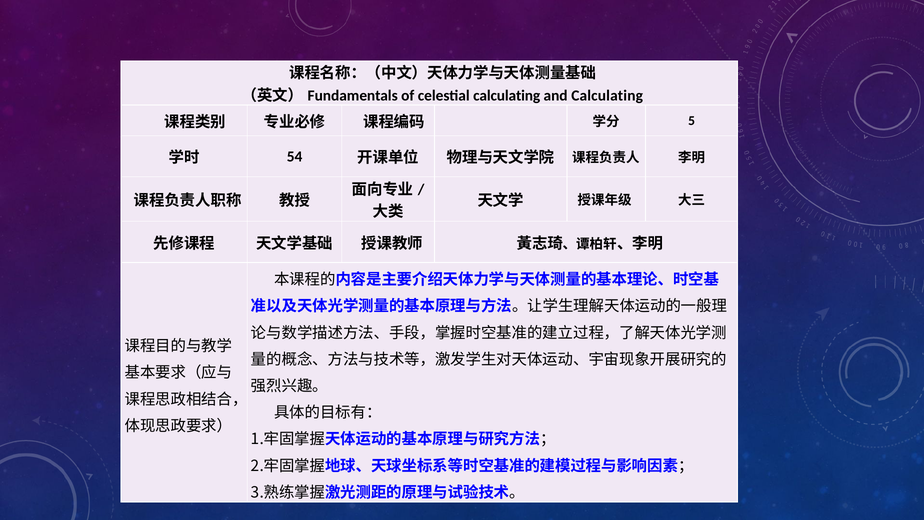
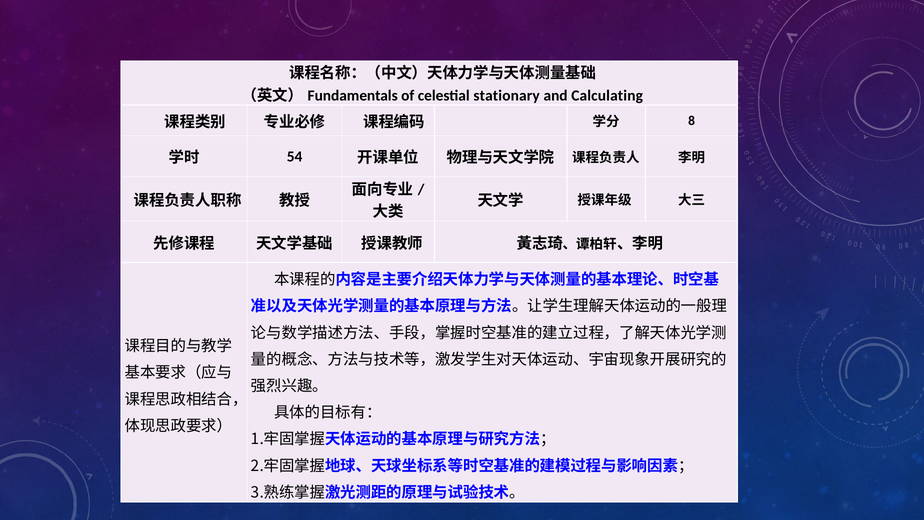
celestial calculating: calculating -> stationary (507, 96)
5: 5 -> 8 (692, 121)
